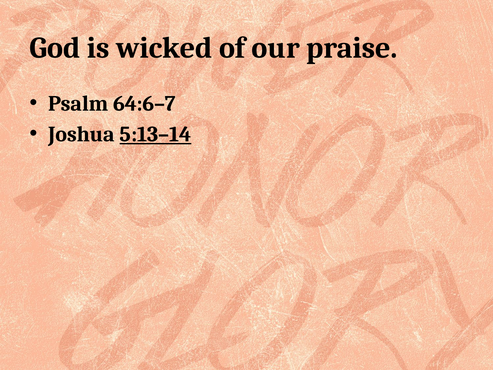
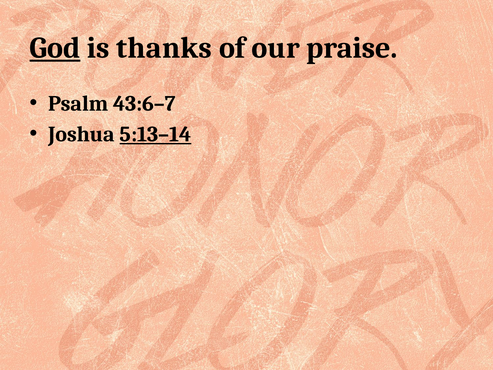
God underline: none -> present (55, 48)
wicked: wicked -> thanks (164, 48)
64:6–7: 64:6–7 -> 43:6–7 (144, 103)
